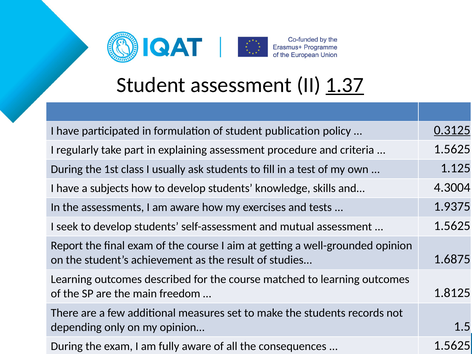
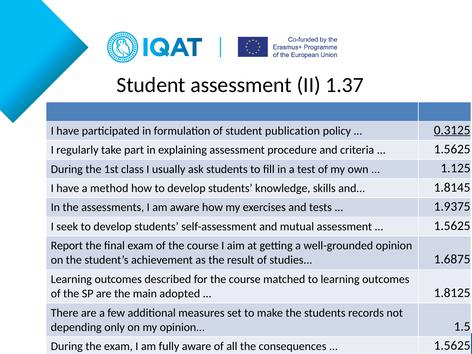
1.37 underline: present -> none (345, 85)
subjects: subjects -> method (109, 188)
4.3004: 4.3004 -> 1.8145 (452, 187)
freedom: freedom -> adopted (180, 294)
